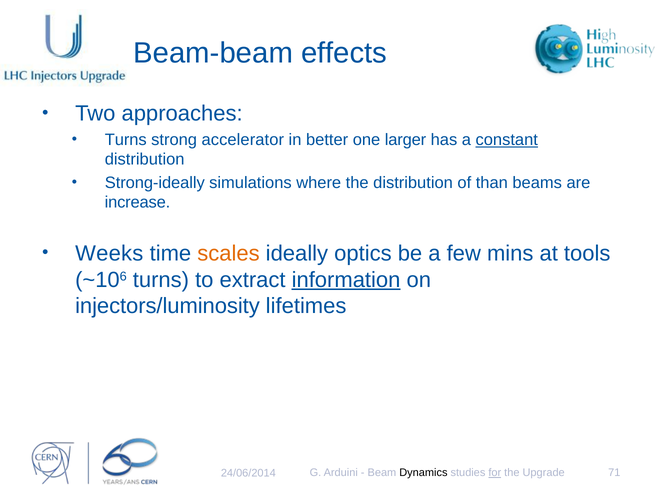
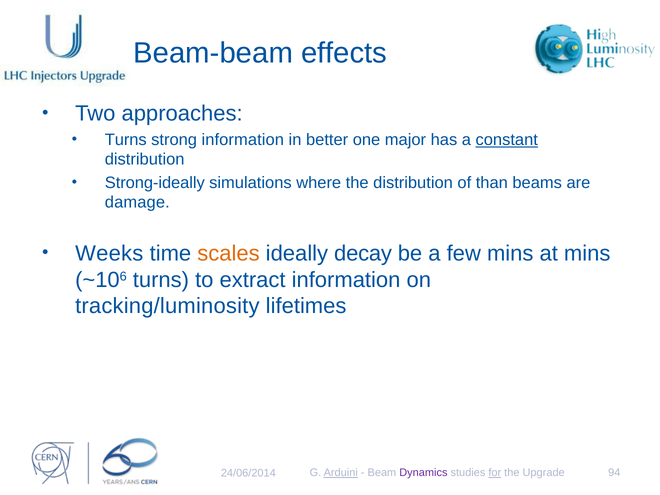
strong accelerator: accelerator -> information (243, 140)
larger: larger -> major (405, 140)
increase: increase -> damage (137, 202)
optics: optics -> decay (363, 253)
at tools: tools -> mins (587, 253)
information underline: present -> none (346, 280)
injectors/luminosity: injectors/luminosity -> tracking/luminosity (167, 306)
Arduini underline: none -> present (341, 473)
Dynamics colour: black -> purple (423, 473)
71: 71 -> 94 (614, 473)
